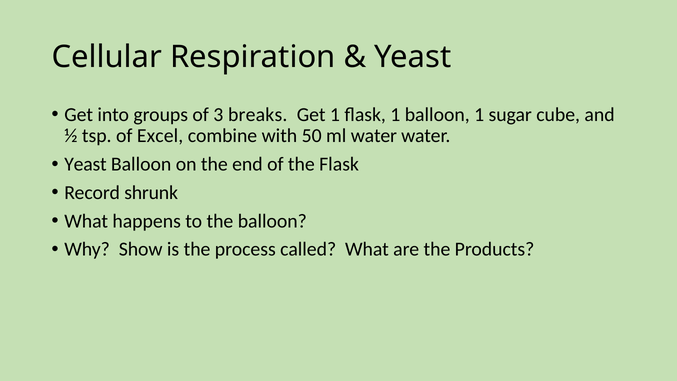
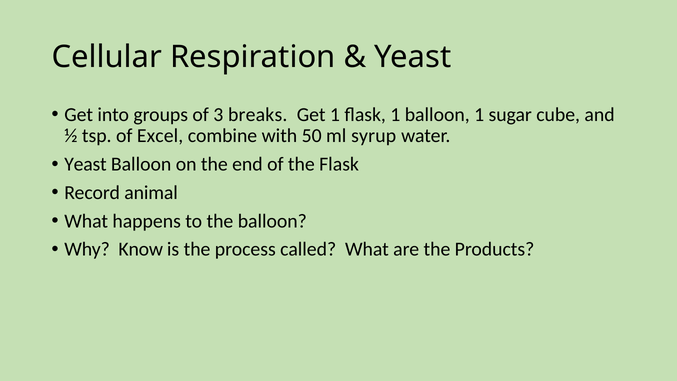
ml water: water -> syrup (374, 136)
shrunk: shrunk -> animal (151, 193)
Show: Show -> Know (141, 249)
